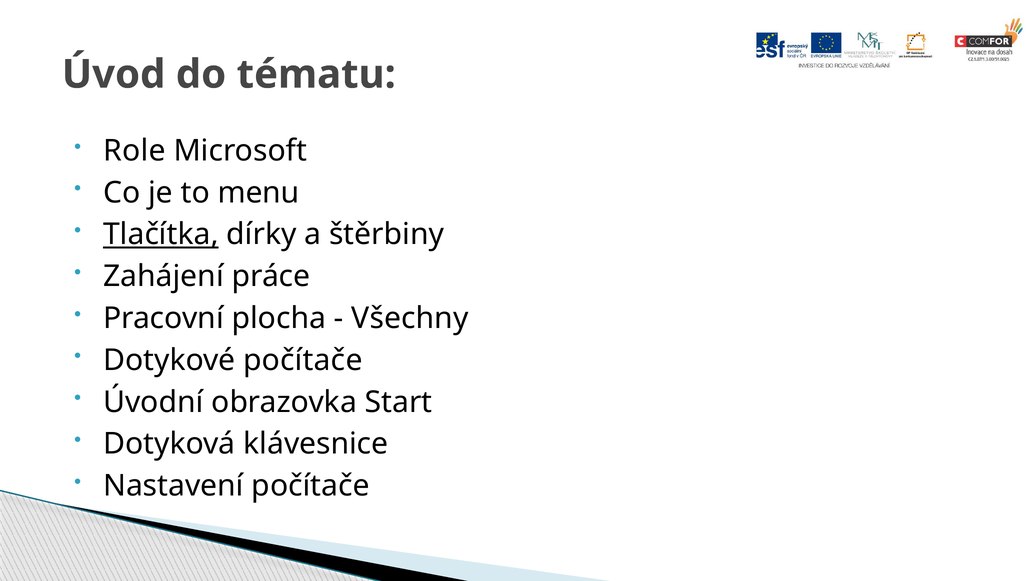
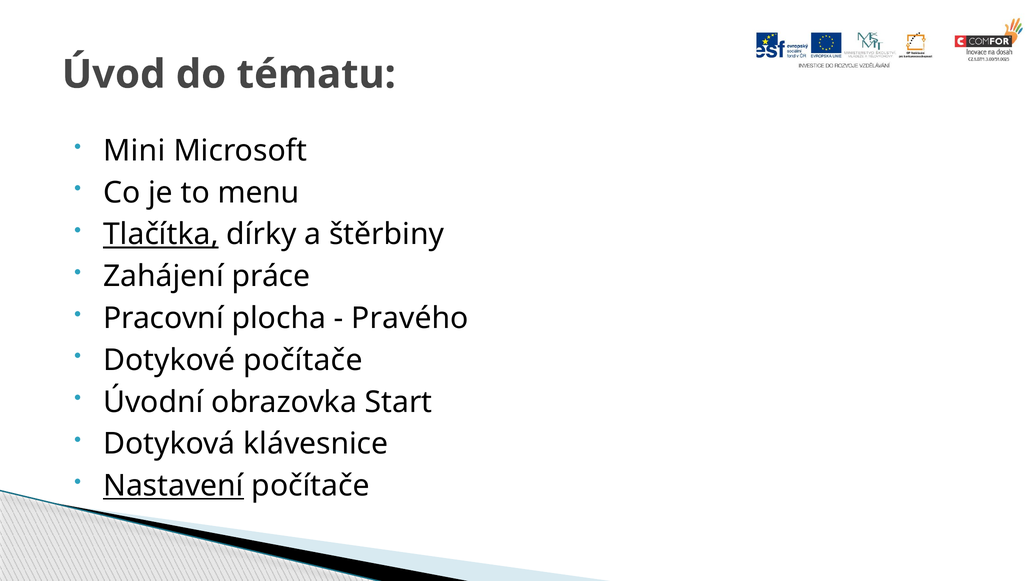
Role: Role -> Mini (134, 151)
Všechny: Všechny -> Pravého (410, 318)
Nastavení underline: none -> present (173, 486)
